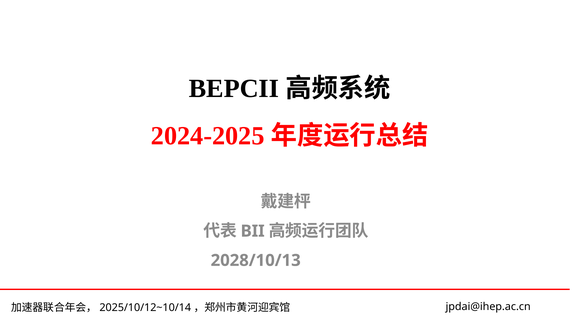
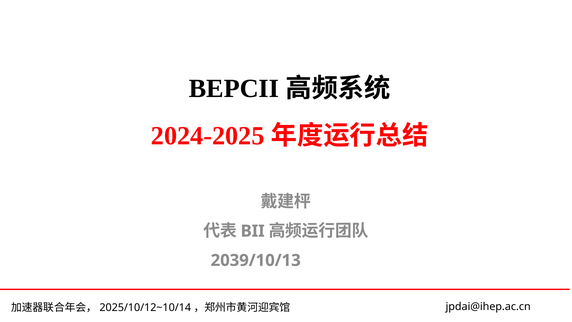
2028/10/13: 2028/10/13 -> 2039/10/13 (256, 260)
